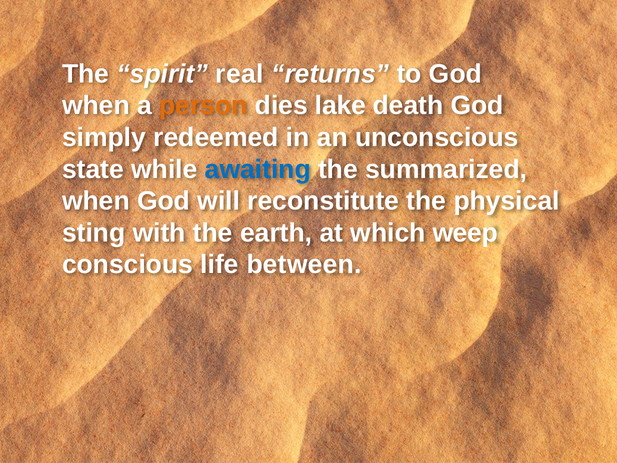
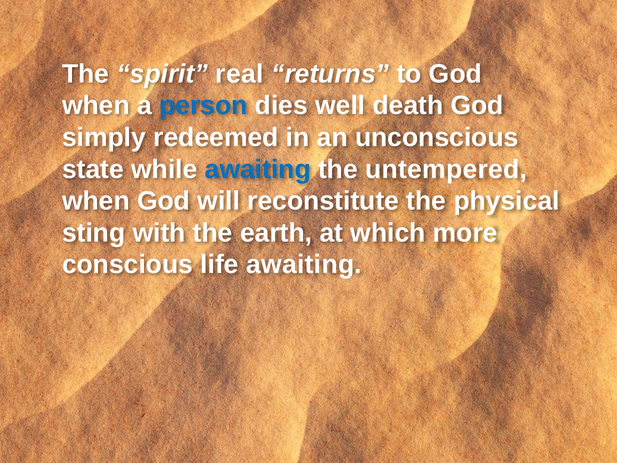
person colour: orange -> blue (203, 106)
lake: lake -> well (340, 106)
summarized: summarized -> untempered (446, 169)
weep: weep -> more (465, 233)
life between: between -> awaiting (304, 265)
